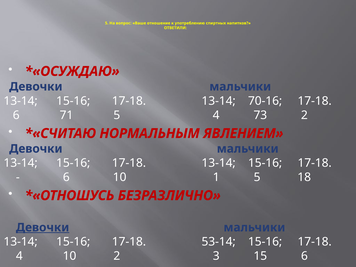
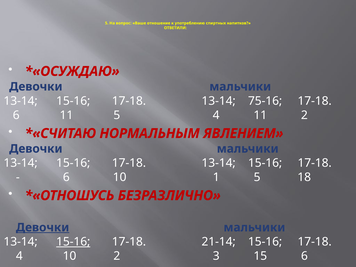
70-16: 70-16 -> 75-16 (265, 101)
6 71: 71 -> 11 (66, 115)
4 73: 73 -> 11 (260, 115)
15-16 underline: none -> present (73, 242)
53-14: 53-14 -> 21-14 (219, 242)
